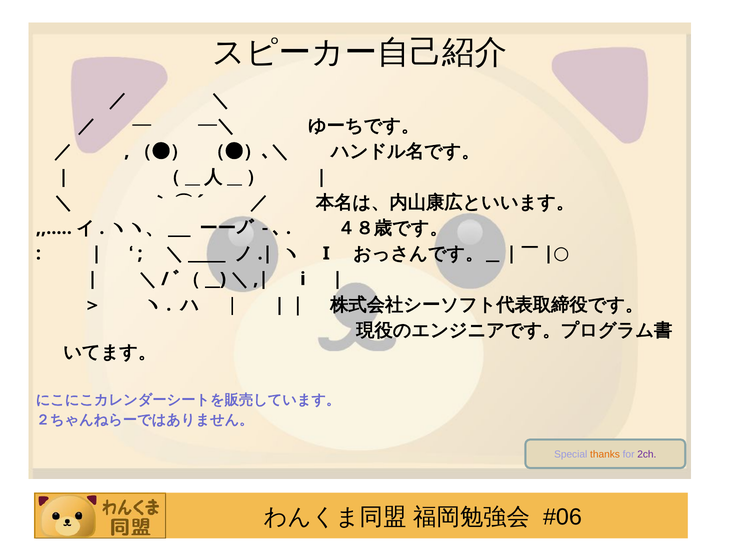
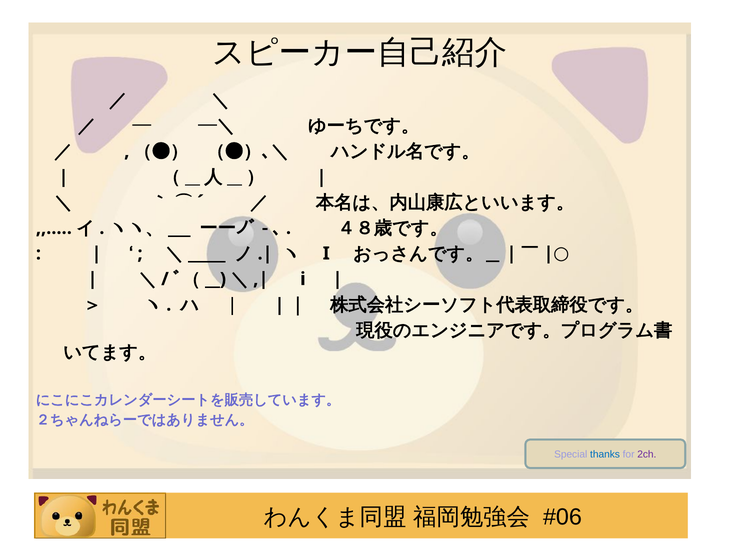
thanks colour: orange -> blue (605, 455)
